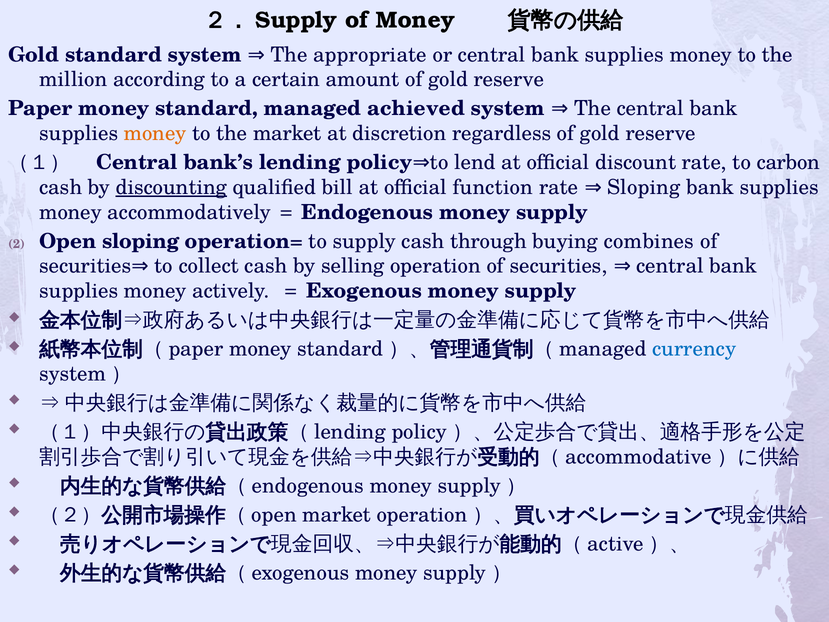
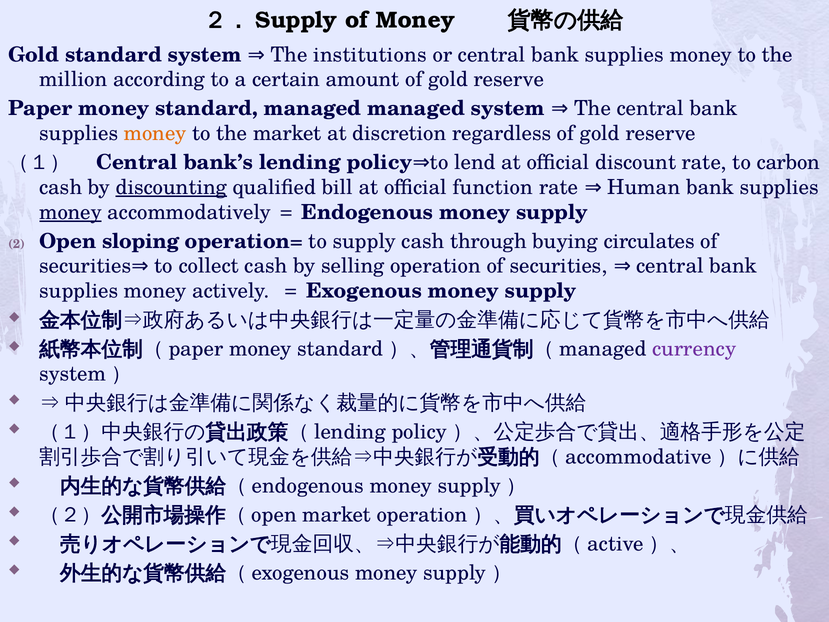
appropriate: appropriate -> institutions (370, 55)
managed achieved: achieved -> managed (416, 109)
rate Sloping: Sloping -> Human (644, 187)
money underline: none -> present (71, 212)
combines: combines -> circulates (649, 241)
currency colour: blue -> purple (694, 349)
